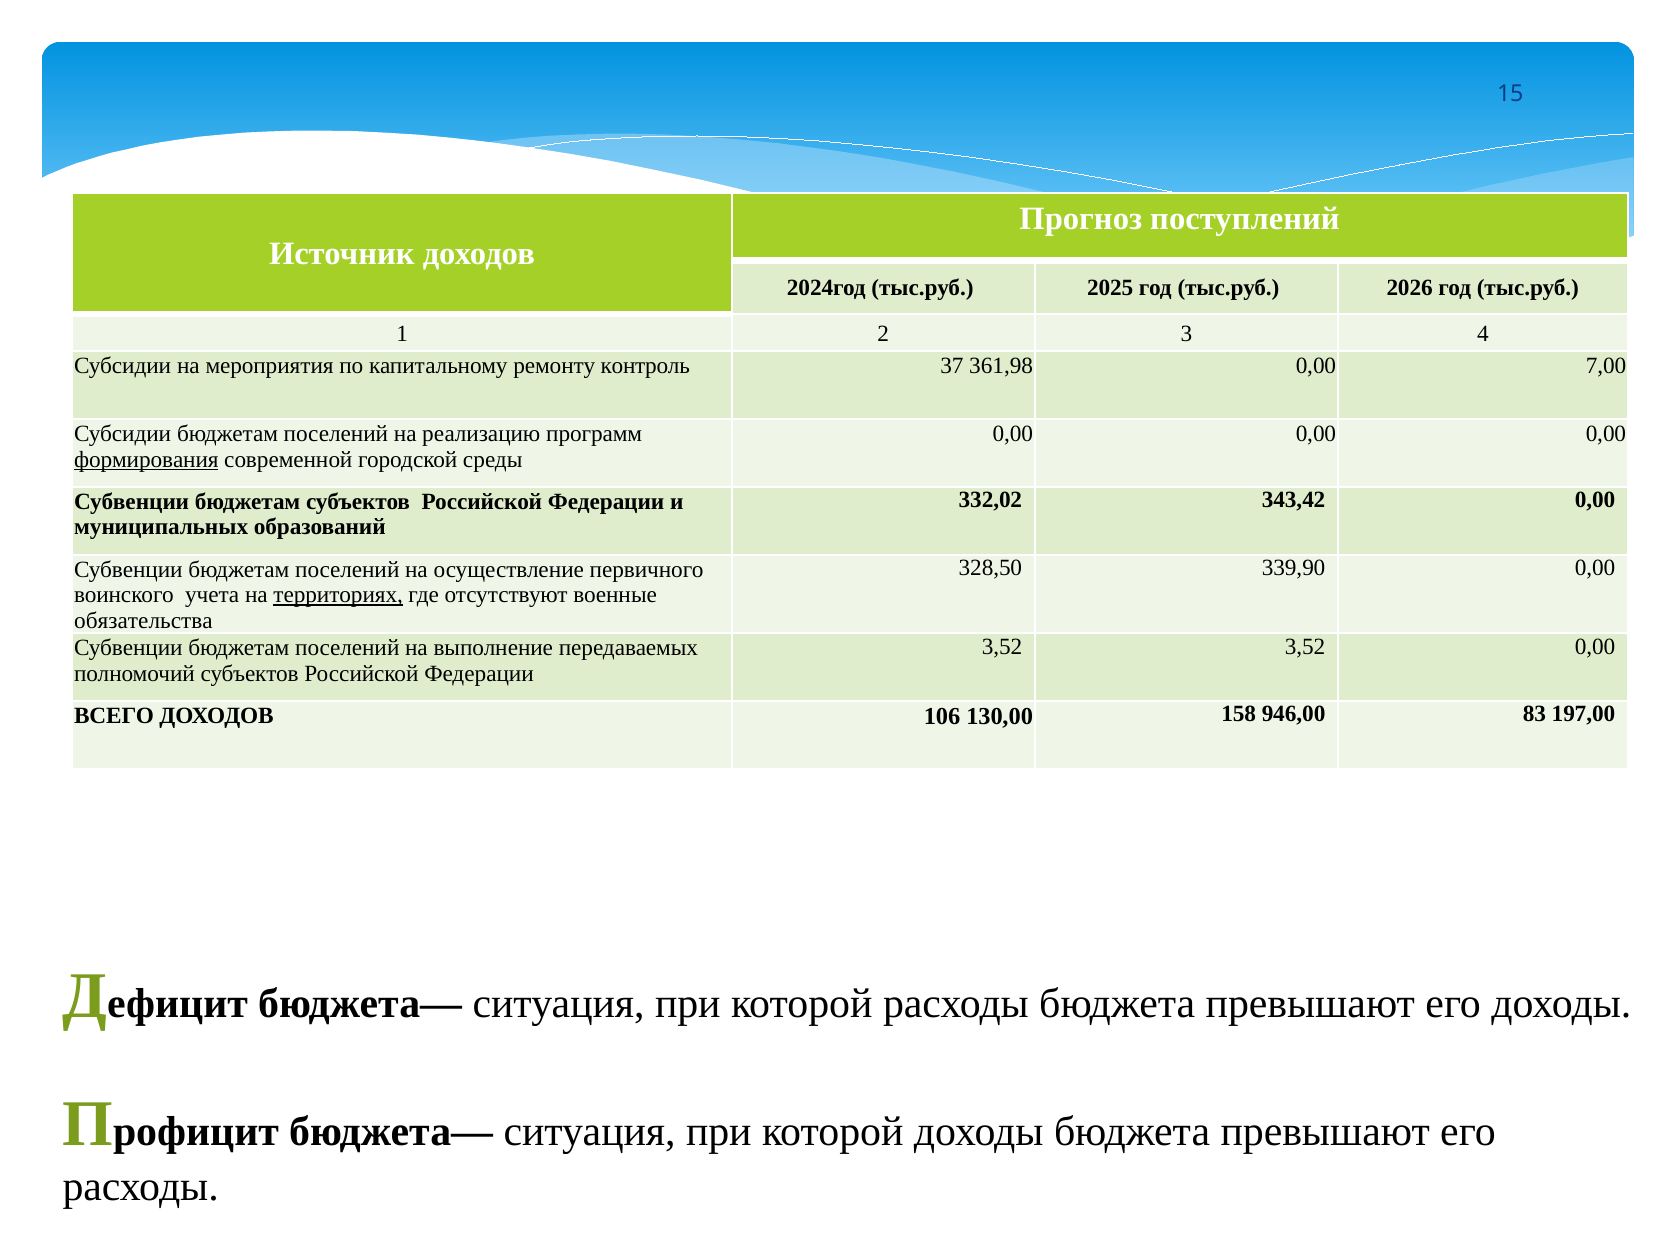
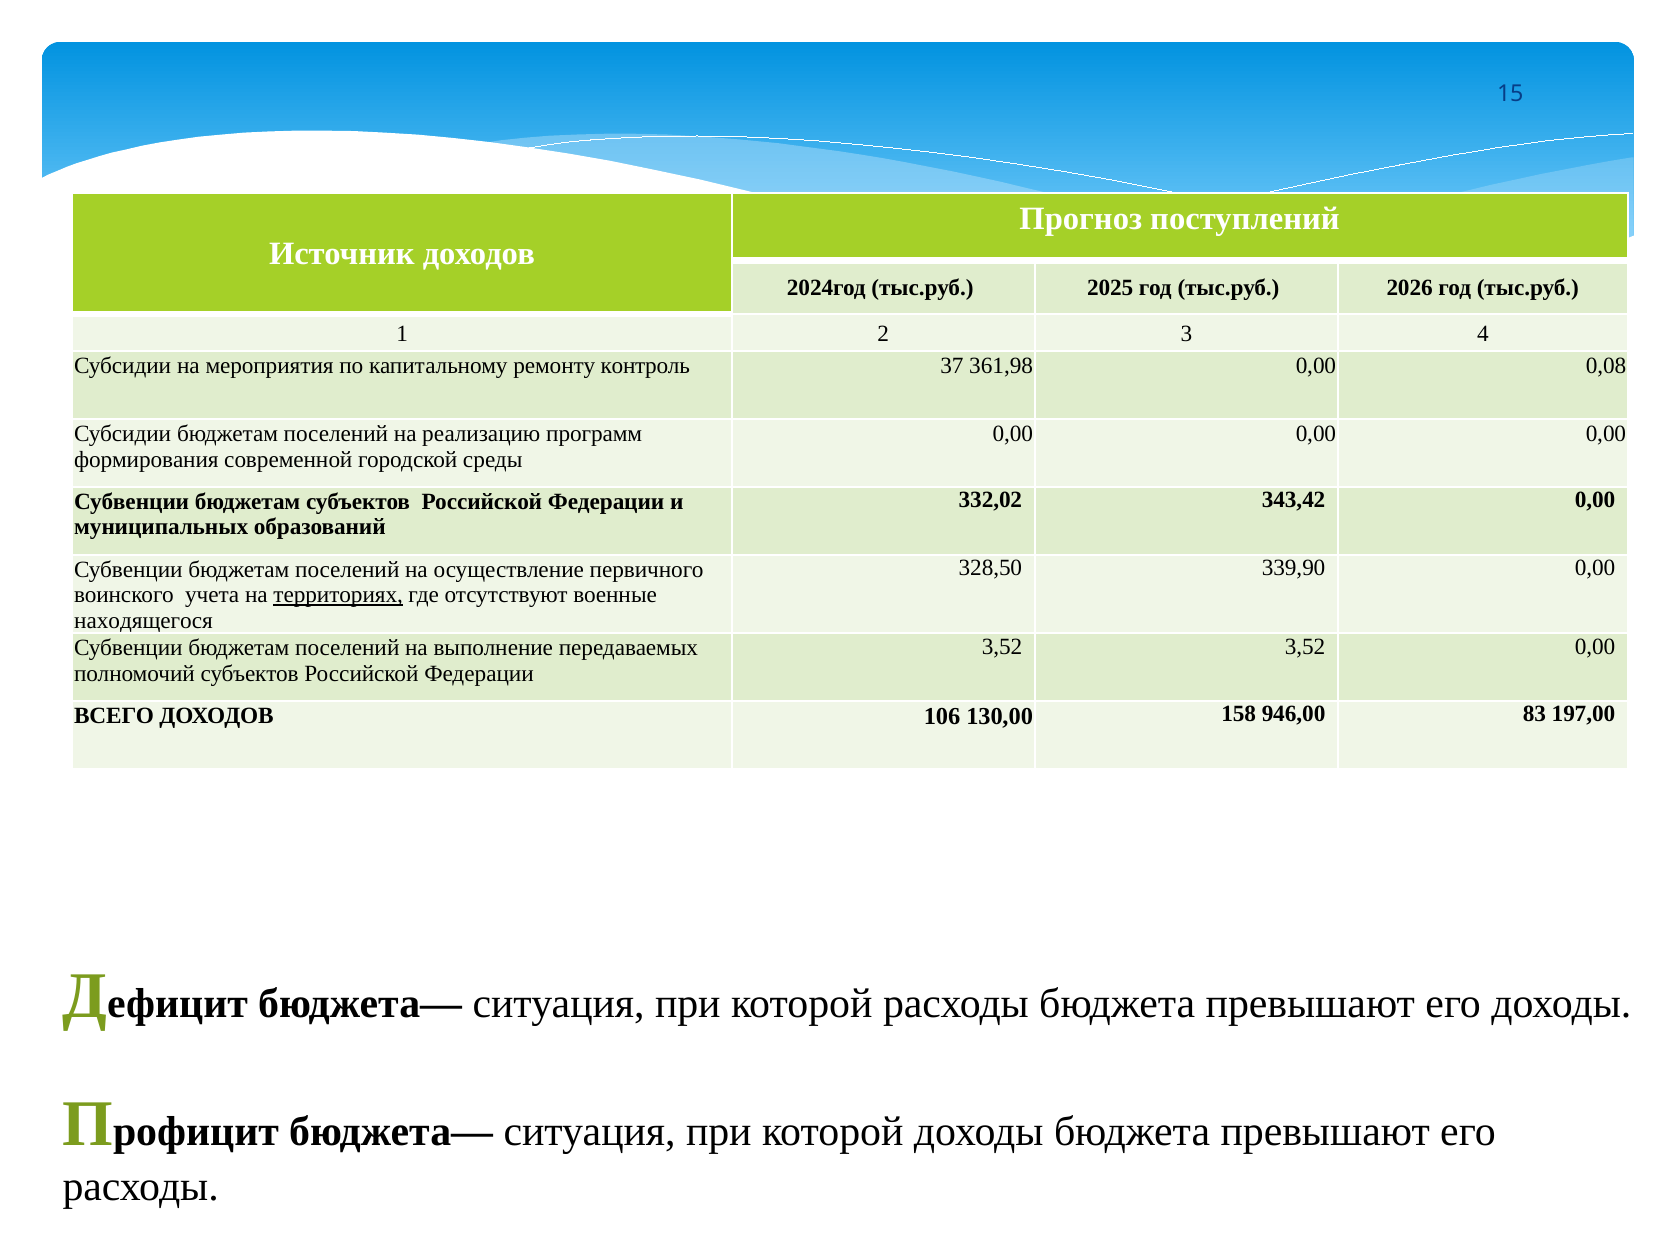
7,00: 7,00 -> 0,08 (1606, 366)
формирования underline: present -> none (146, 460)
обязательства: обязательства -> находящегося (143, 621)
